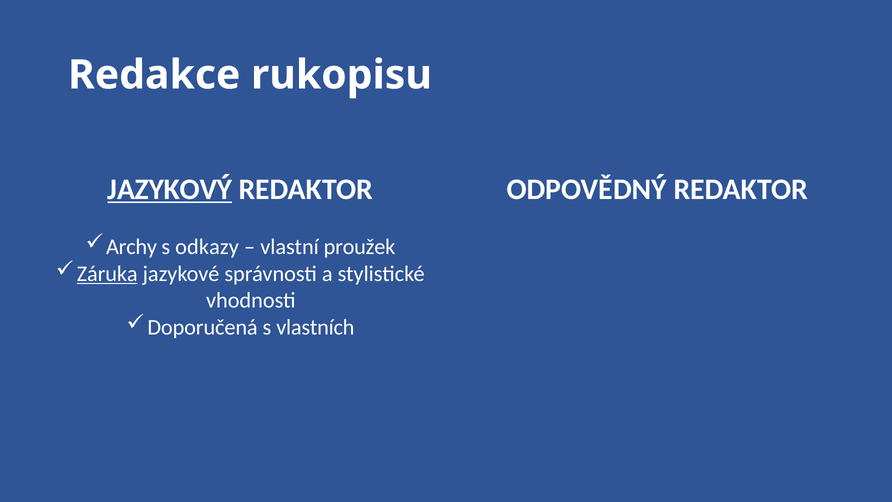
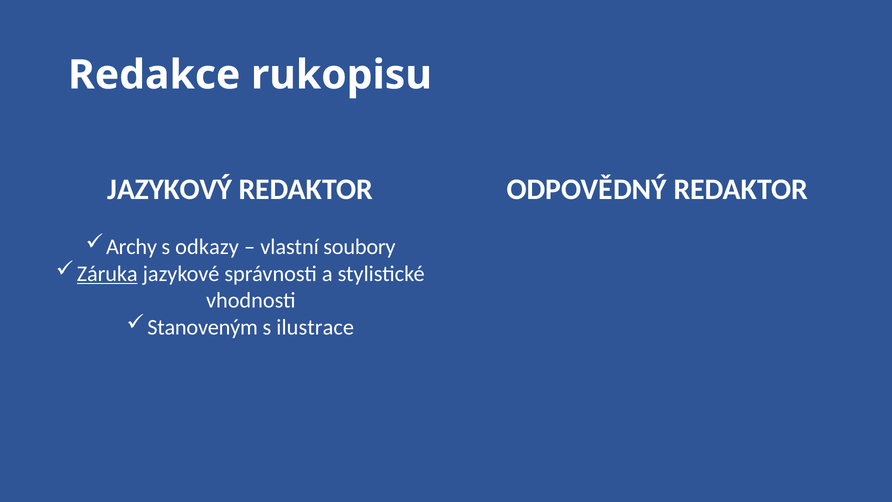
JAZYKOVÝ underline: present -> none (170, 189)
proužek: proužek -> soubory (359, 247)
Doporučená: Doporučená -> Stanoveným (203, 327)
vlastních: vlastních -> ilustrace (315, 327)
